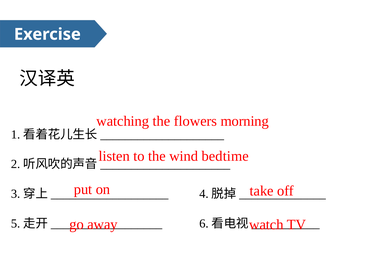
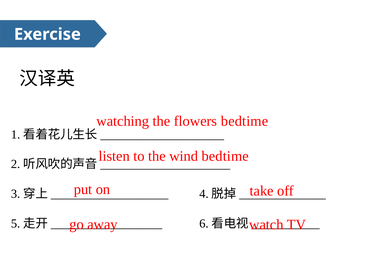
flowers morning: morning -> bedtime (245, 121)
